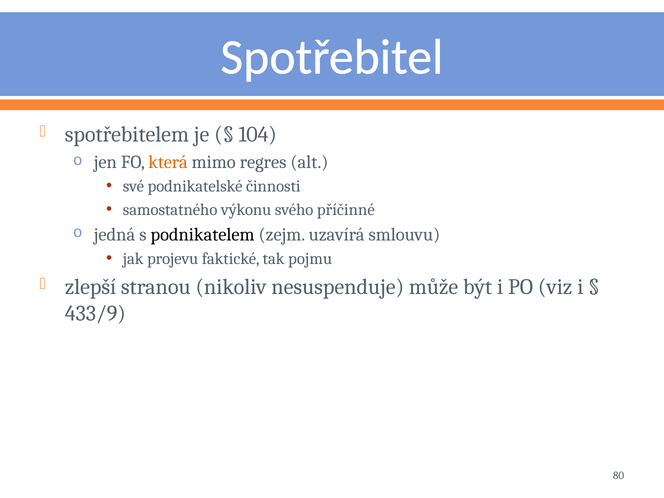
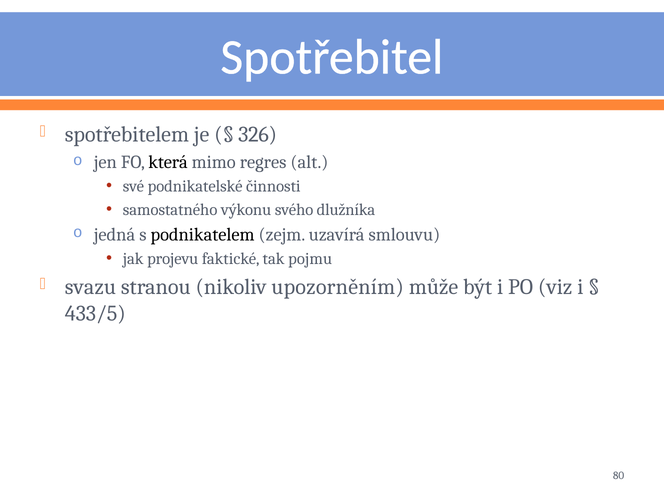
104: 104 -> 326 (258, 134)
která colour: orange -> black (168, 162)
příčinné: příčinné -> dlužníka (346, 210)
zlepší: zlepší -> svazu (90, 287)
nesuspenduje: nesuspenduje -> upozorněním (338, 287)
433/9: 433/9 -> 433/5 (95, 313)
